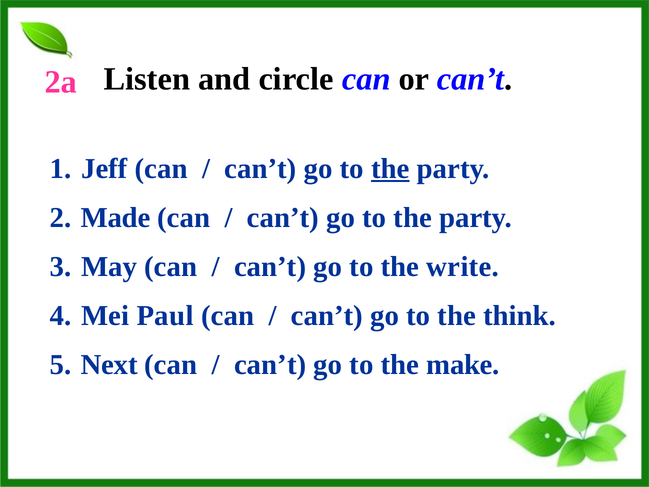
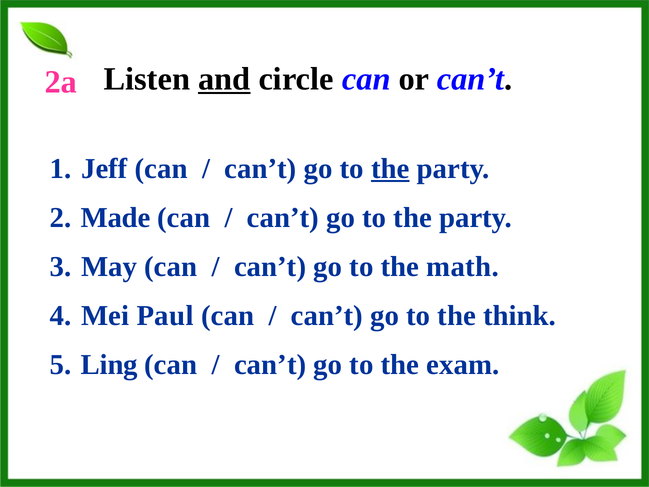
and underline: none -> present (224, 79)
write: write -> math (463, 267)
Next: Next -> Ling (109, 365)
make: make -> exam (463, 365)
